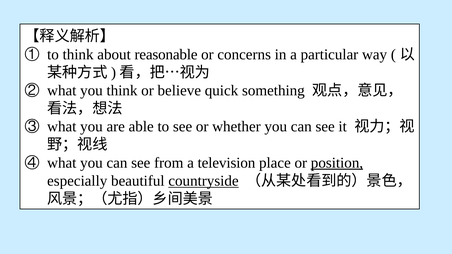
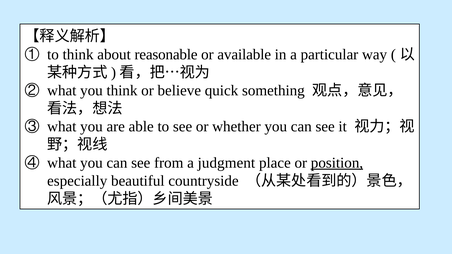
concerns: concerns -> available (244, 54)
television: television -> judgment (226, 163)
countryside underline: present -> none (203, 181)
